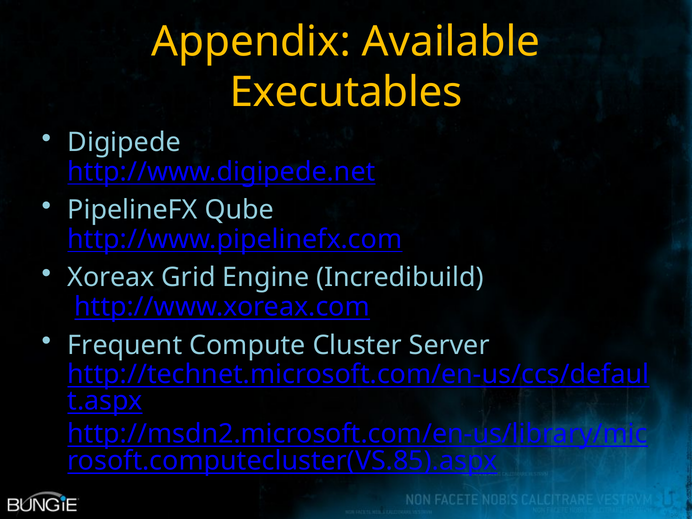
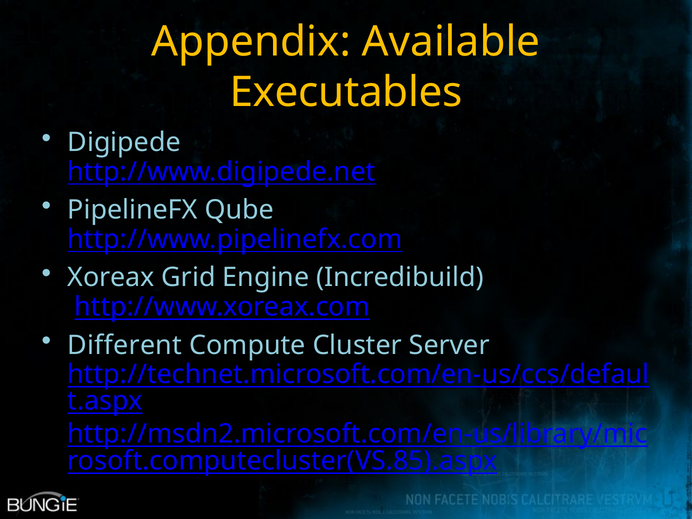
Frequent: Frequent -> Different (125, 345)
